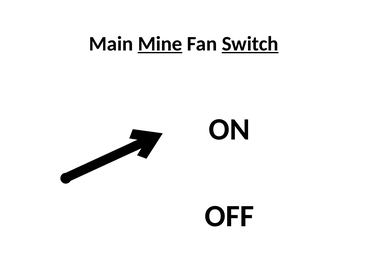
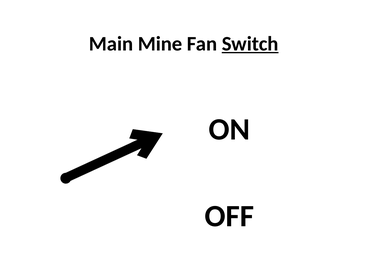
Mine underline: present -> none (160, 44)
